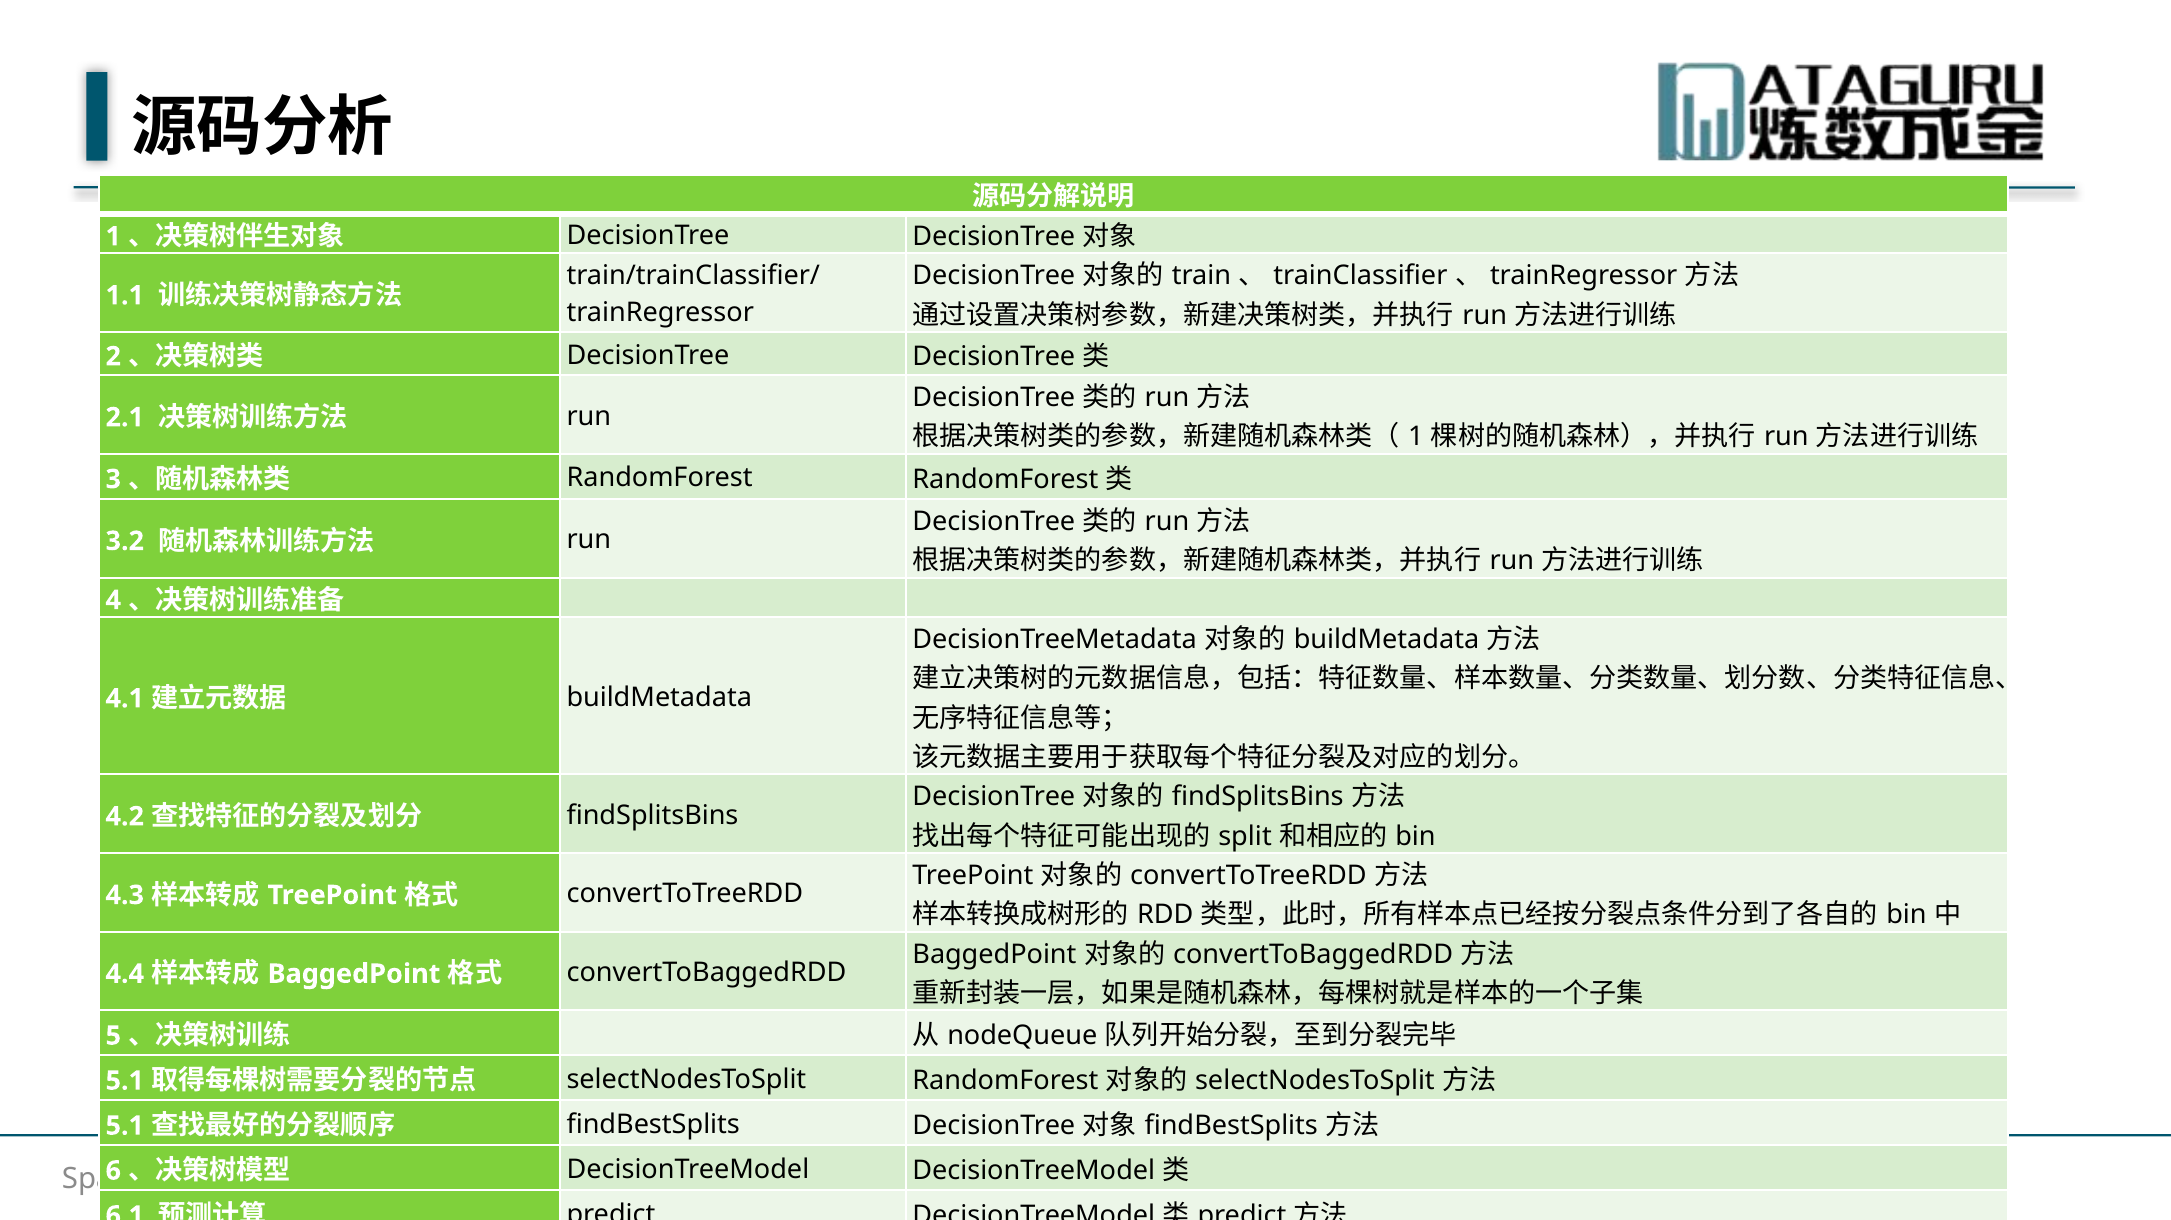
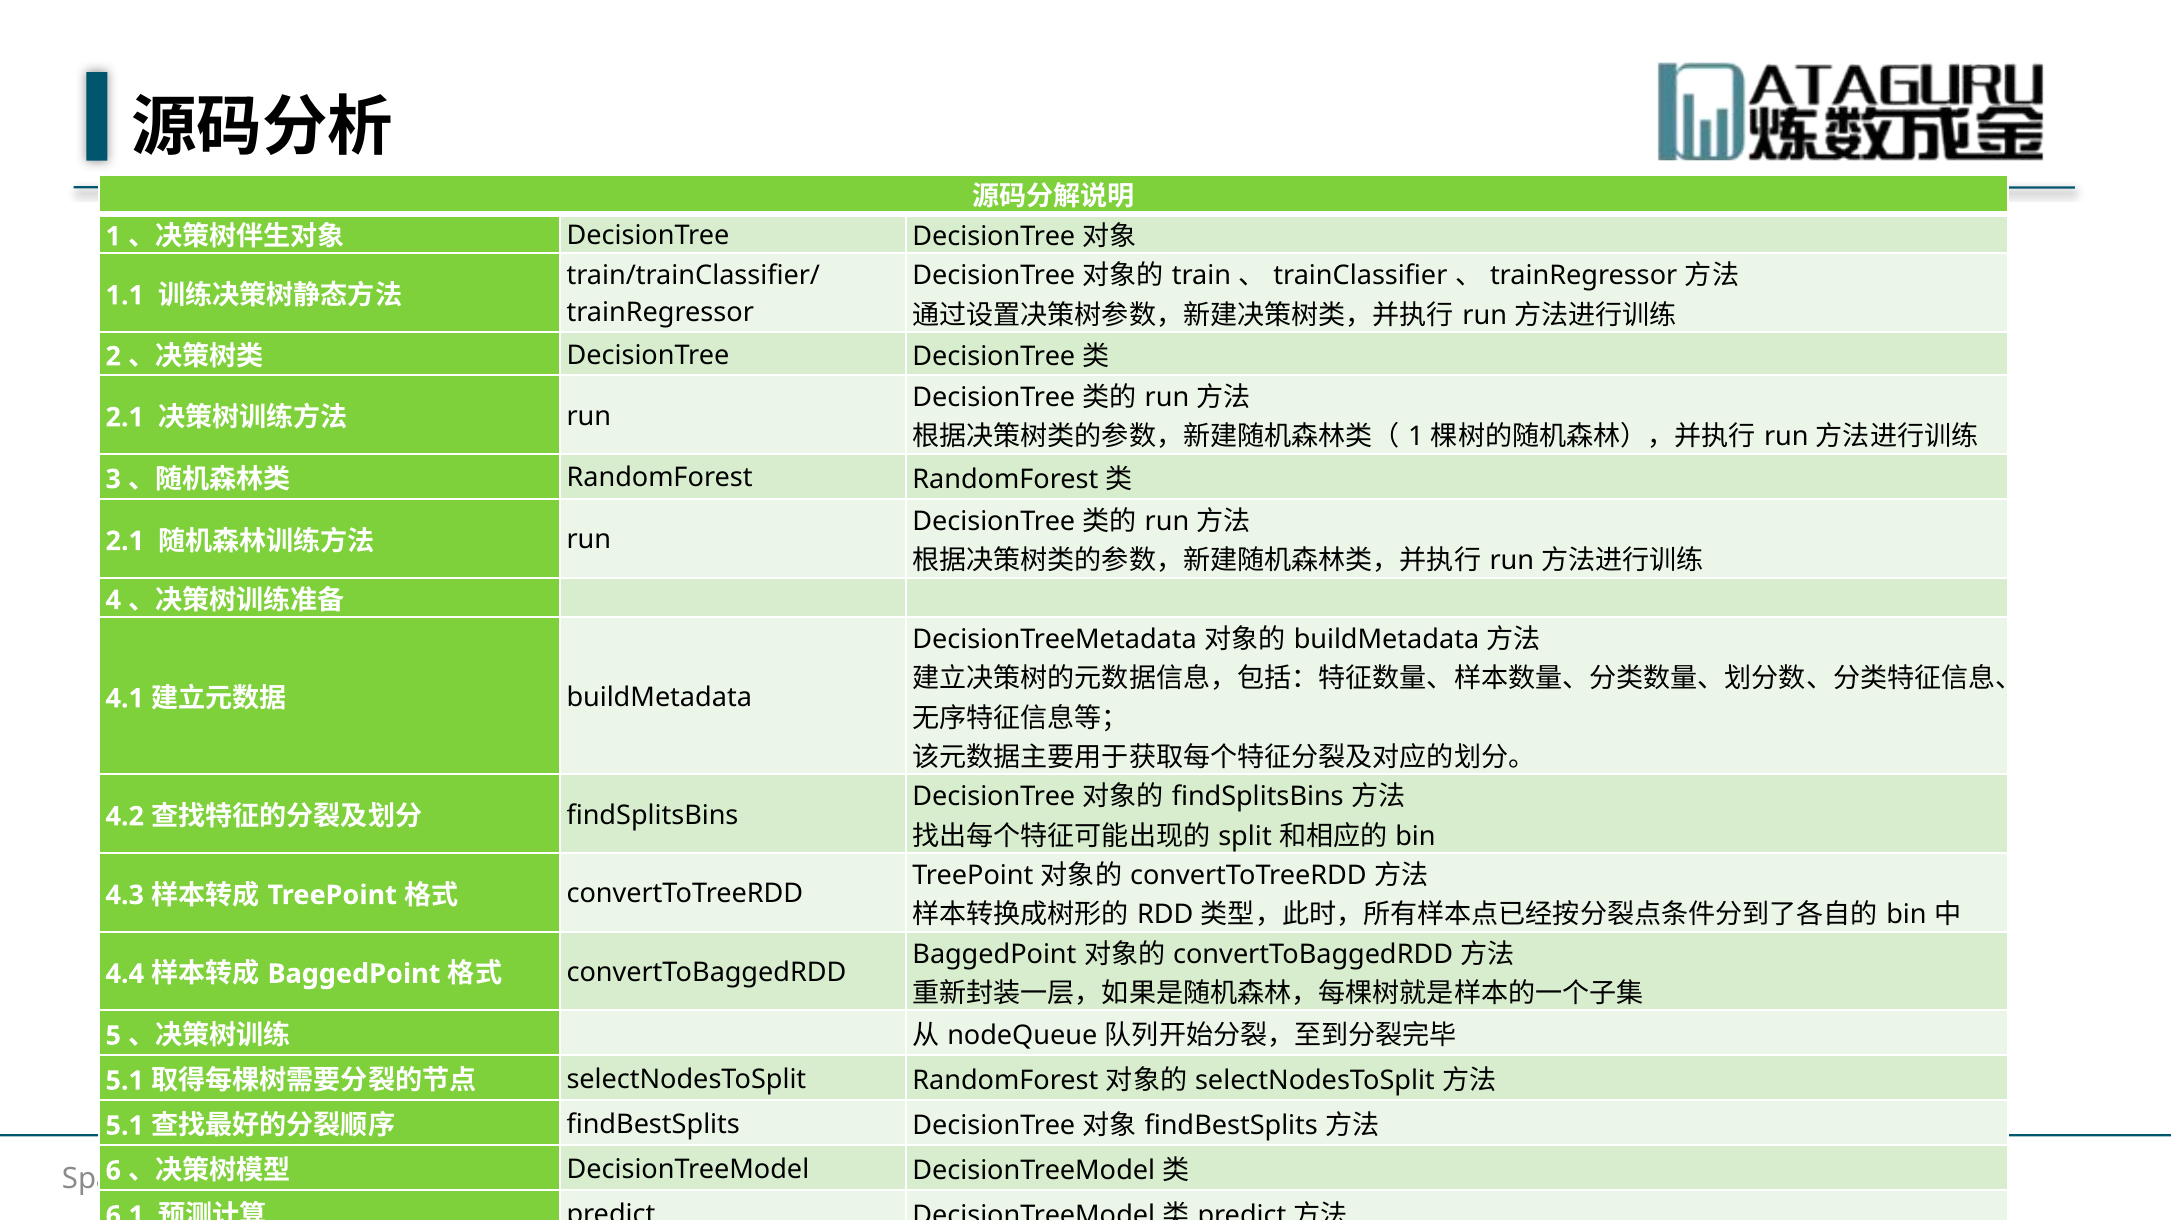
3.2: 3.2 -> 2.1 (125, 541)
